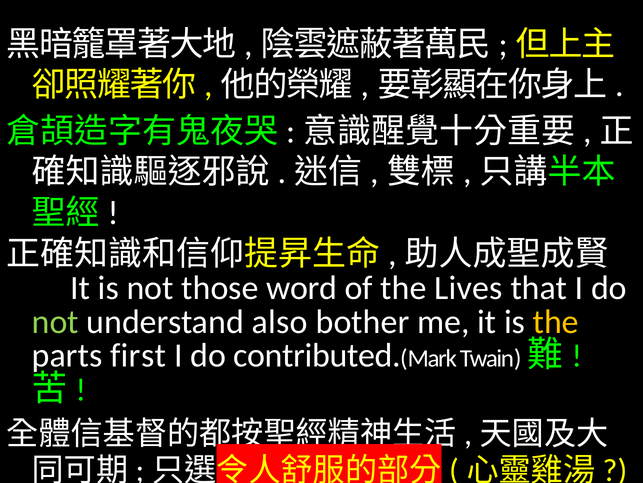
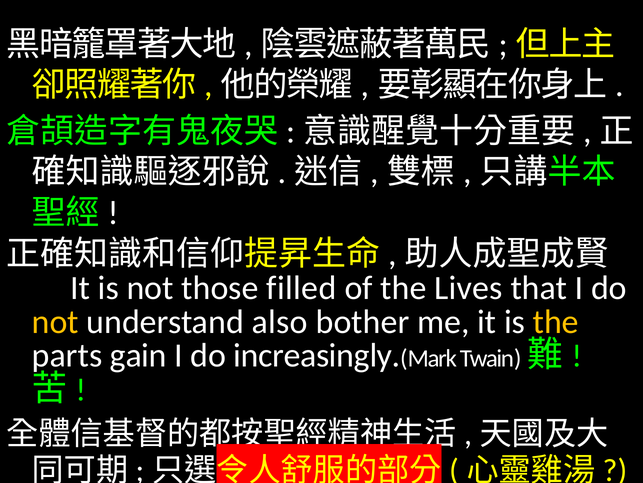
word: word -> filled (301, 288)
not colour: light green -> yellow (55, 322)
first: first -> gain (138, 355)
contributed: contributed -> increasingly (317, 355)
